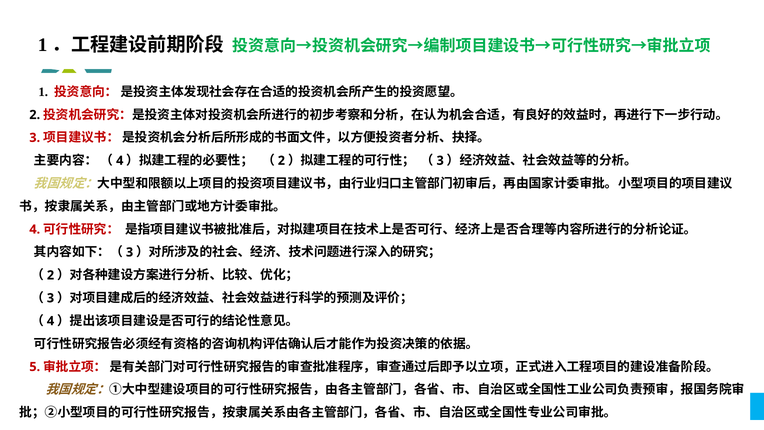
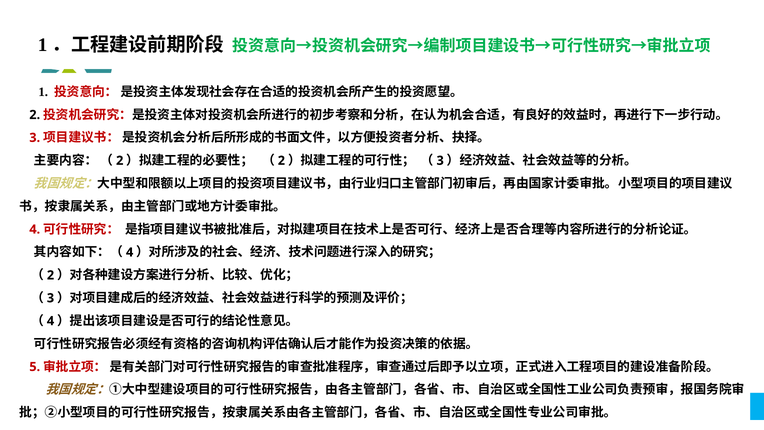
4: 4 -> 2 (120, 161)
3: 3 -> 4 (130, 252)
